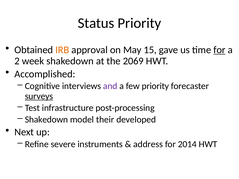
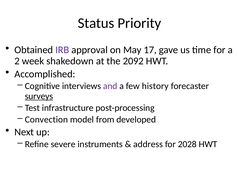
IRB colour: orange -> purple (62, 50)
15: 15 -> 17 (150, 50)
for underline: present -> none (219, 50)
2069: 2069 -> 2092 (133, 61)
few priority: priority -> history (155, 86)
Shakedown: Shakedown -> Convection (46, 120)
their: their -> from (105, 120)
2014: 2014 -> 2028 (187, 144)
